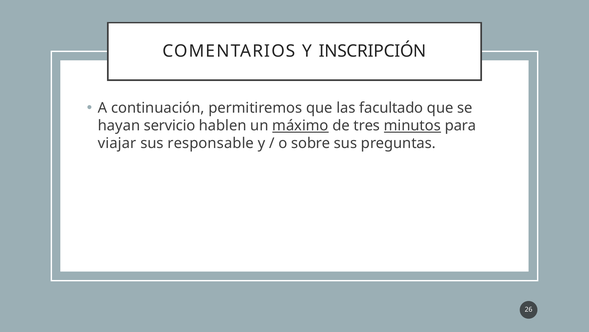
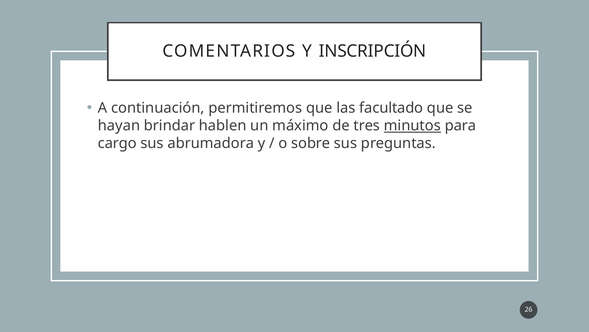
servicio: servicio -> brindar (169, 125)
máximo underline: present -> none (300, 125)
viajar: viajar -> cargo (117, 143)
responsable: responsable -> abrumadora (211, 143)
